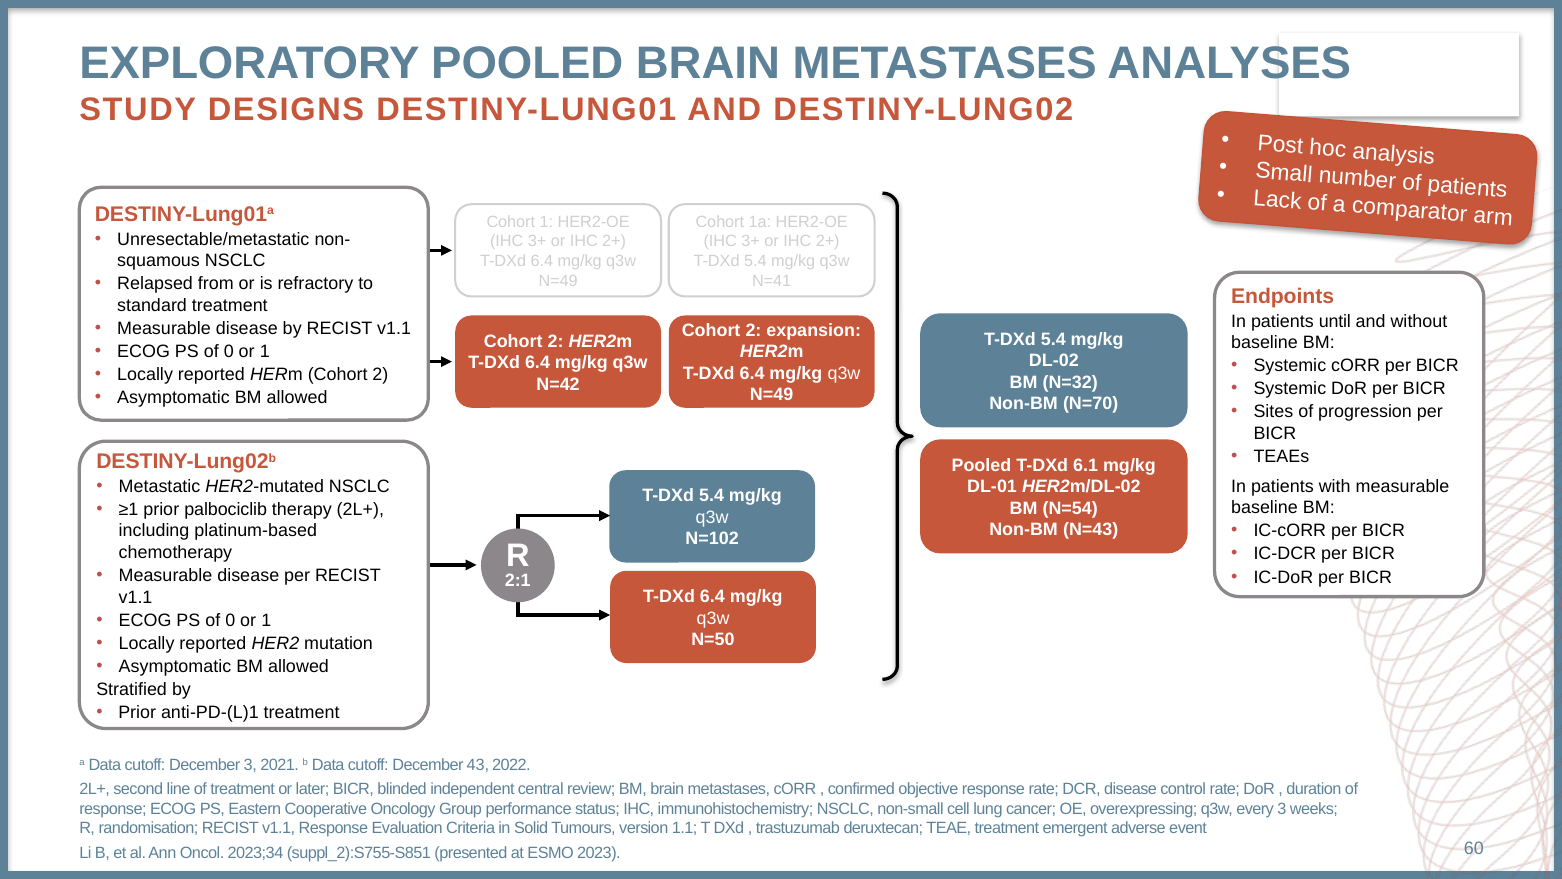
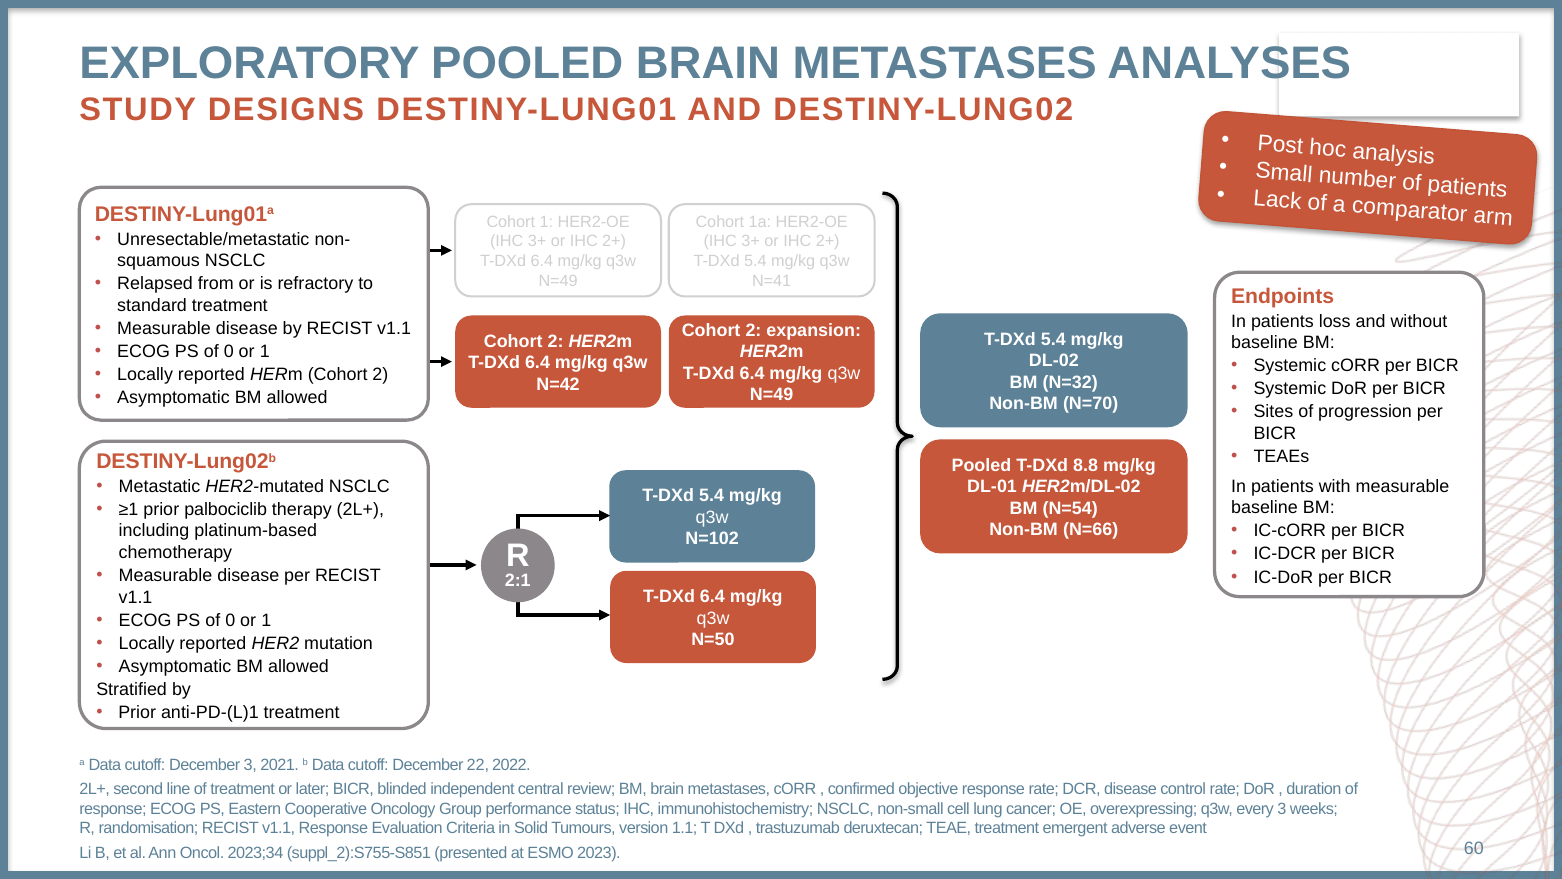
until: until -> loss (1335, 321)
6.1: 6.1 -> 8.8 (1086, 465)
N=43: N=43 -> N=66 (1091, 530)
43: 43 -> 22 (478, 764)
